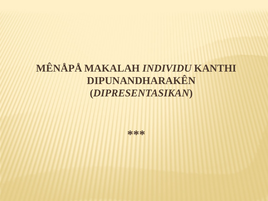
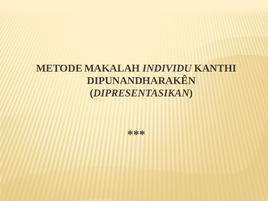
MÊNÅPÅ: MÊNÅPÅ -> METODE (59, 68)
